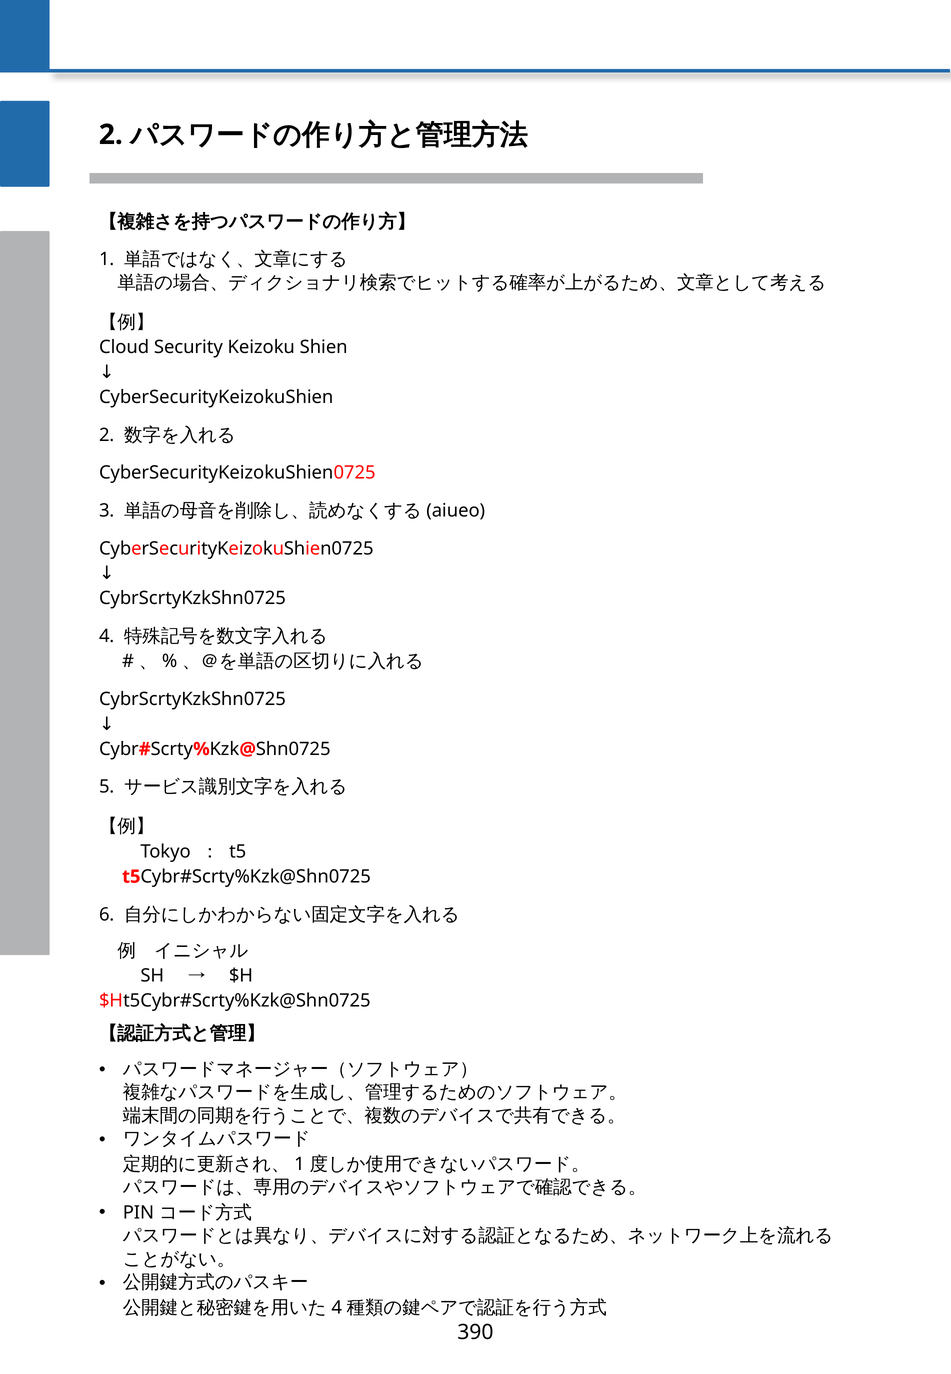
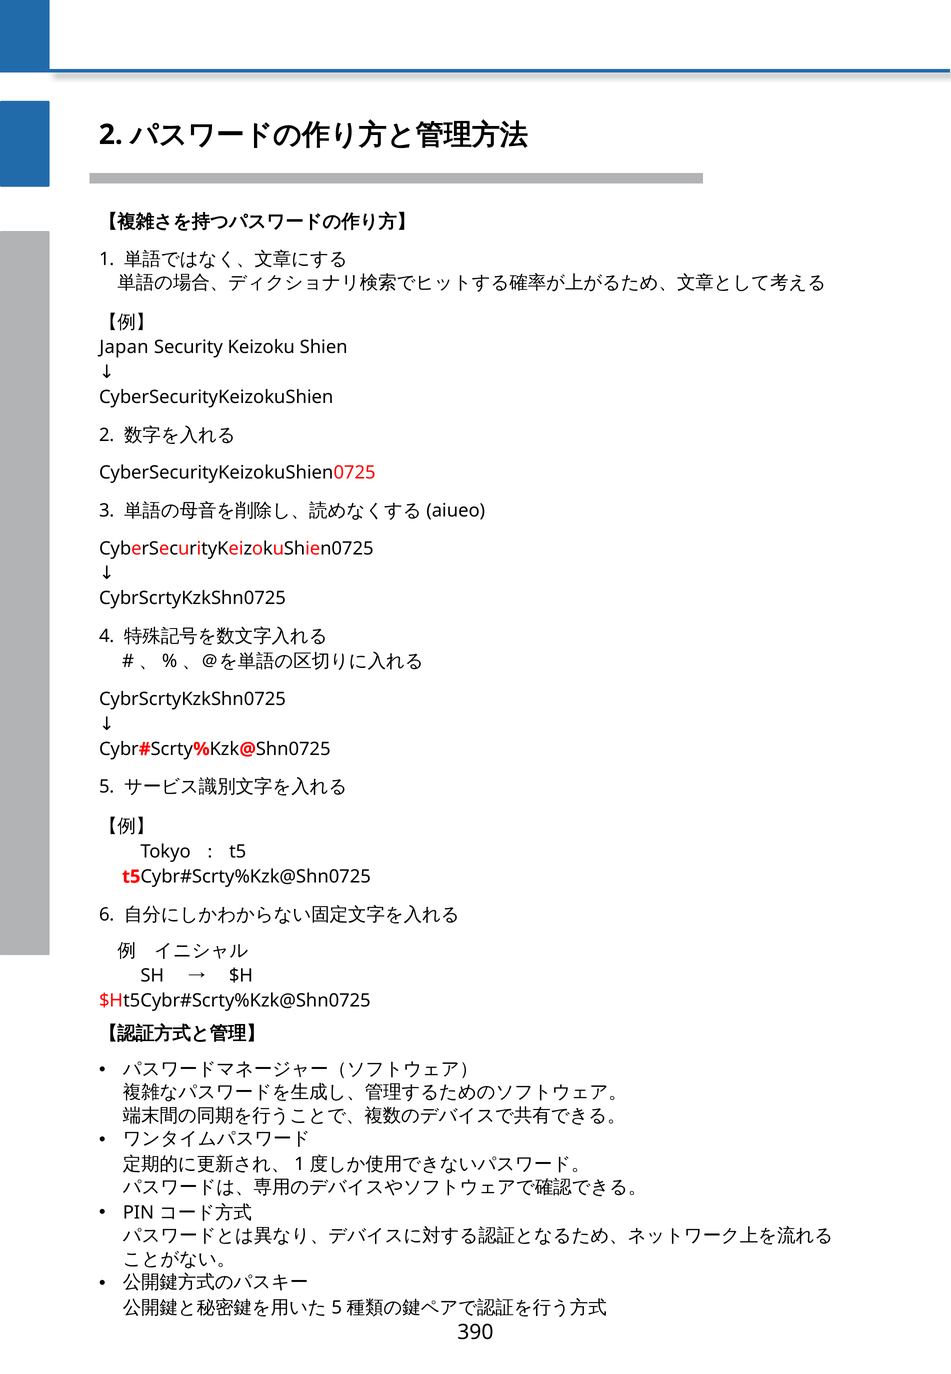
Cloud: Cloud -> Japan (124, 347)
4: 4 -> 5 (337, 1307)
